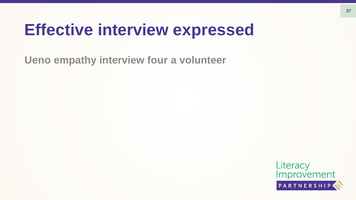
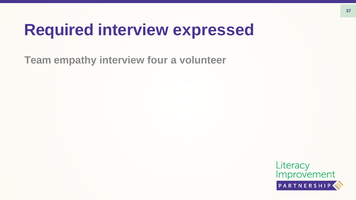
Effective: Effective -> Required (59, 30)
Ueno: Ueno -> Team (38, 60)
